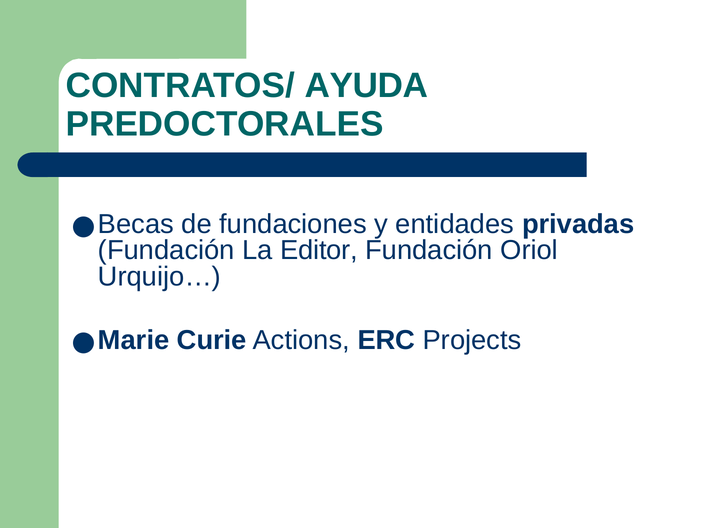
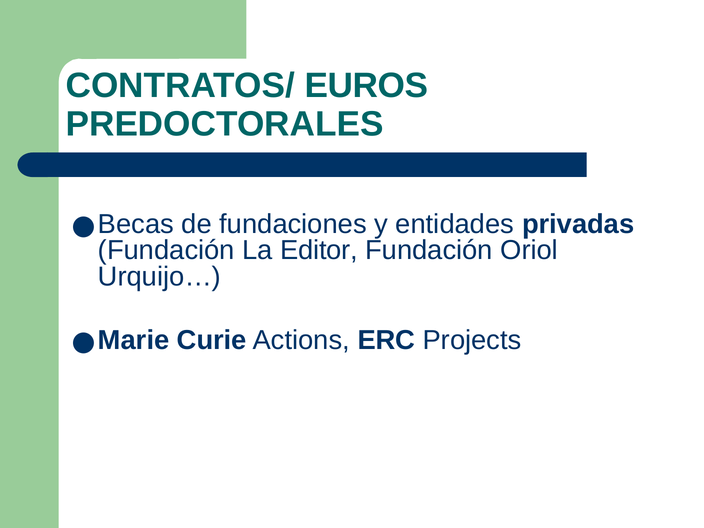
AYUDA: AYUDA -> EUROS (366, 86)
